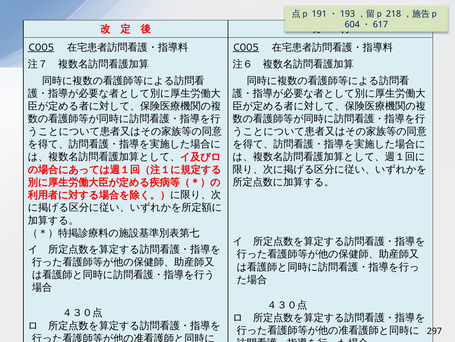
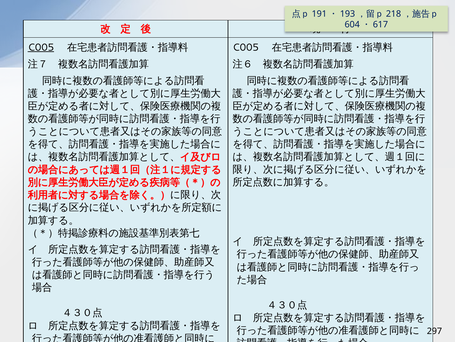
C005 underline: present -> none (246, 47)
